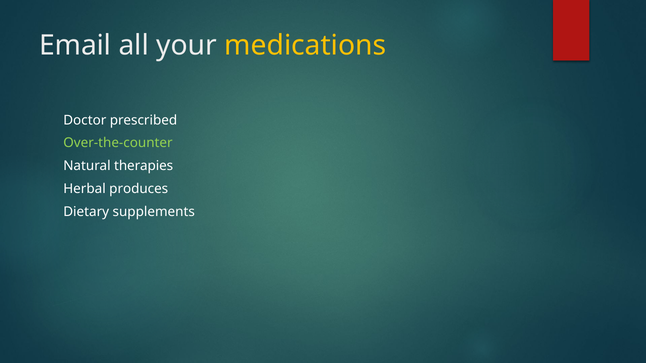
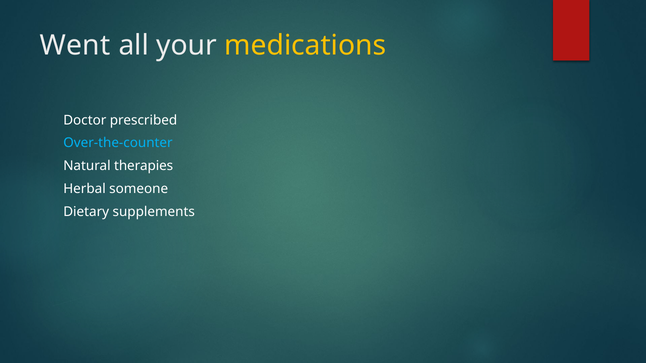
Email: Email -> Went (75, 45)
Over-the-counter colour: light green -> light blue (118, 143)
produces: produces -> someone (139, 189)
